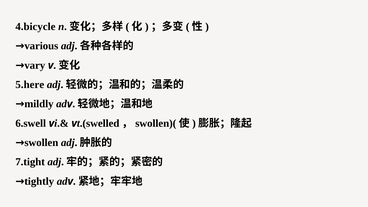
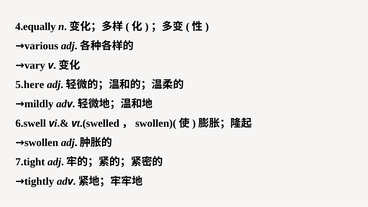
4.bicycle: 4.bicycle -> 4.equally (36, 27)
